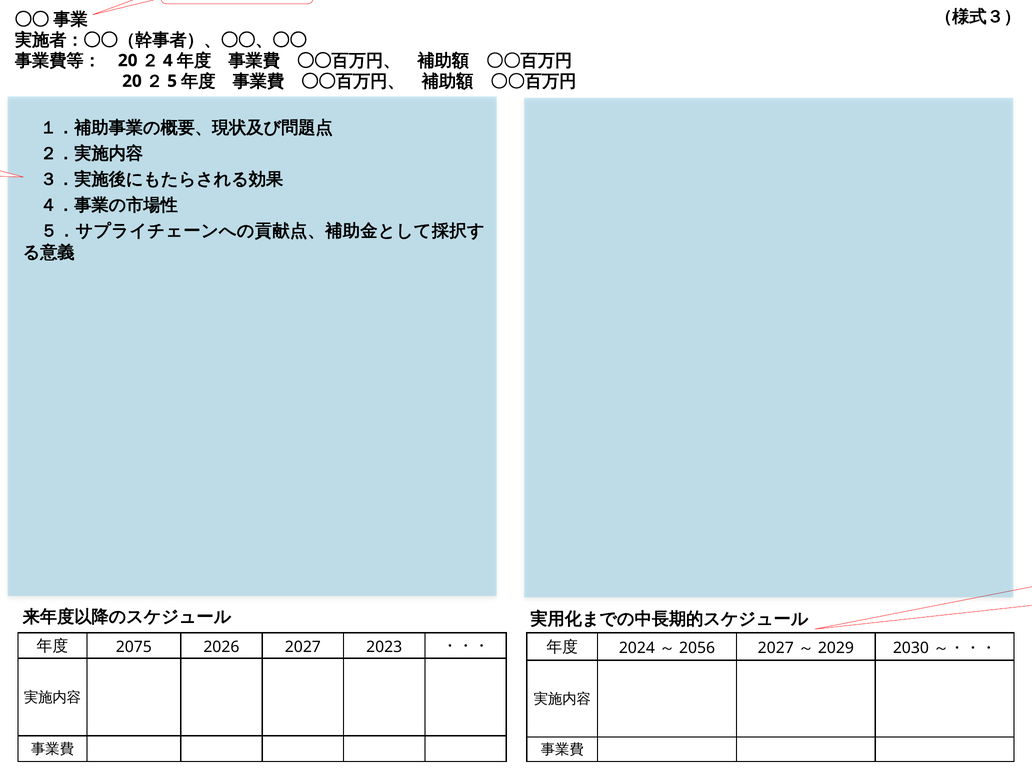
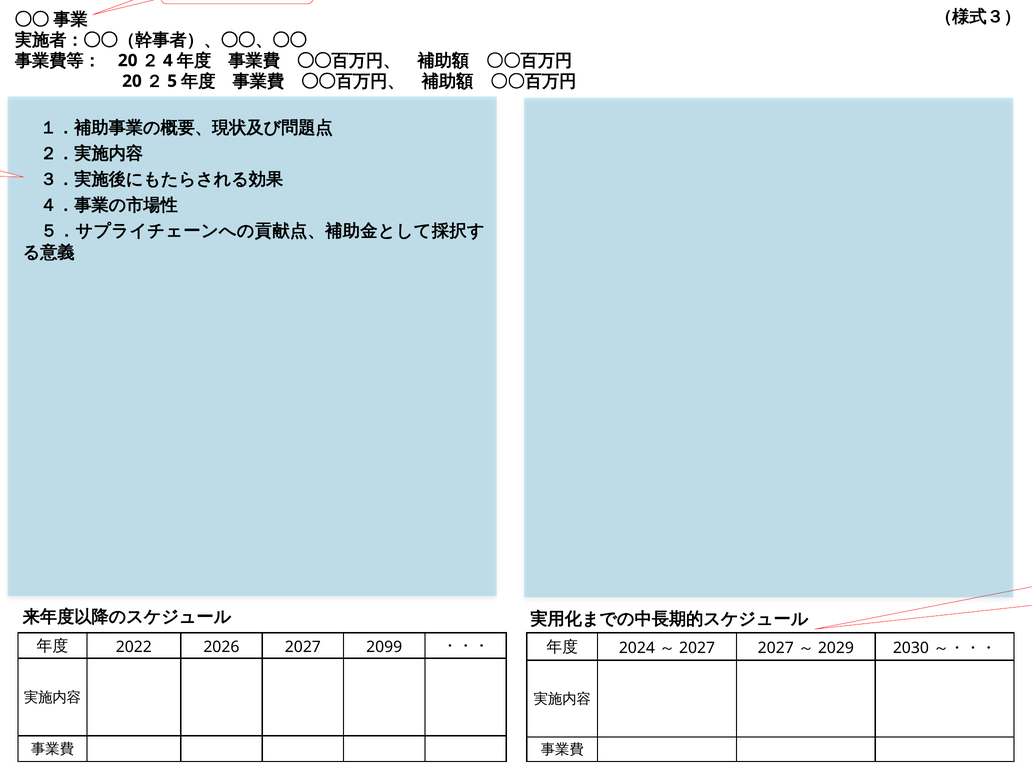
2075: 2075 -> 2022 (134, 647)
2023: 2023 -> 2099 (384, 647)
2056: 2056 -> 2027 (697, 648)
